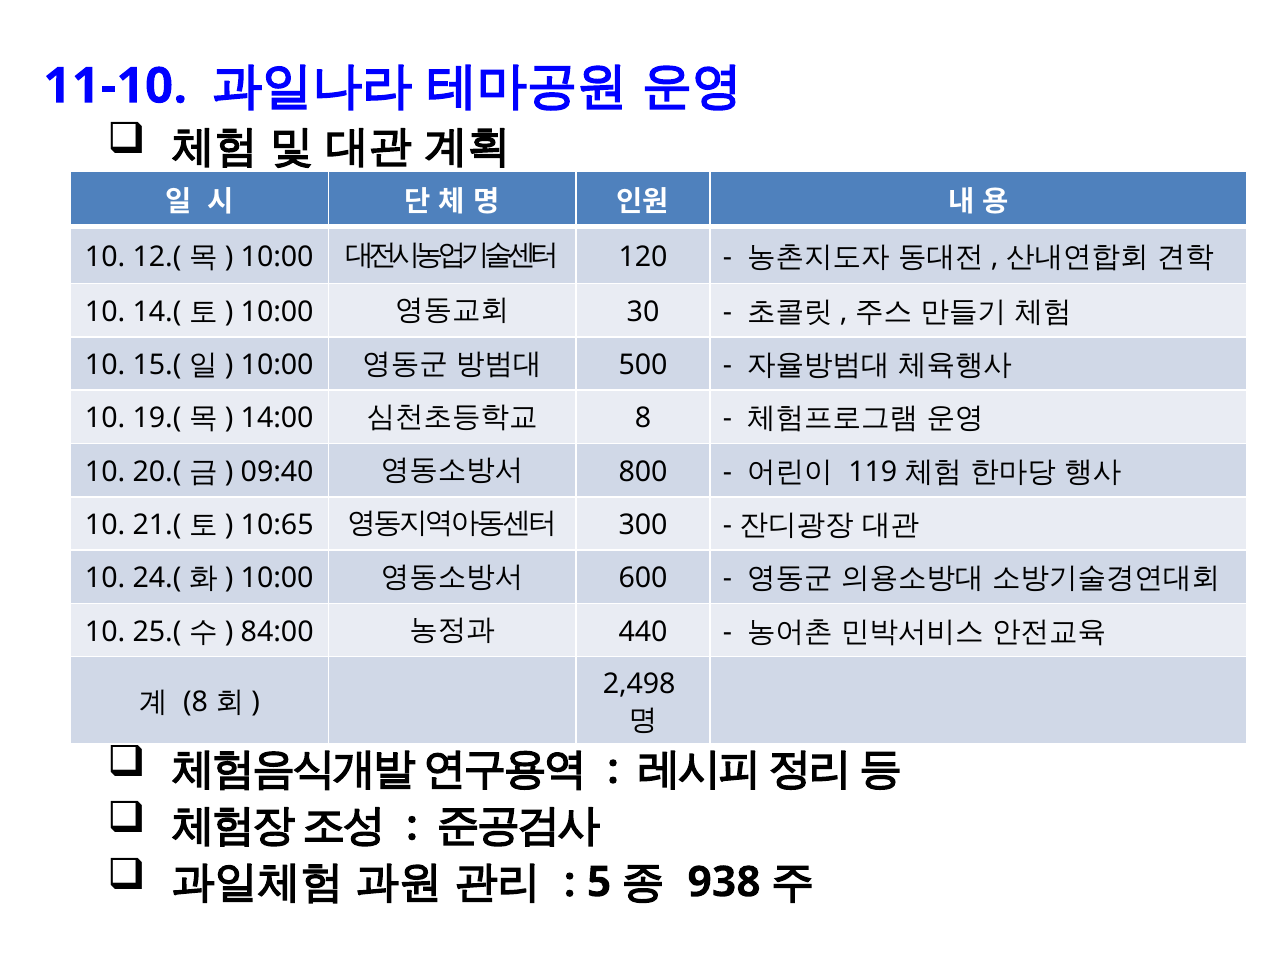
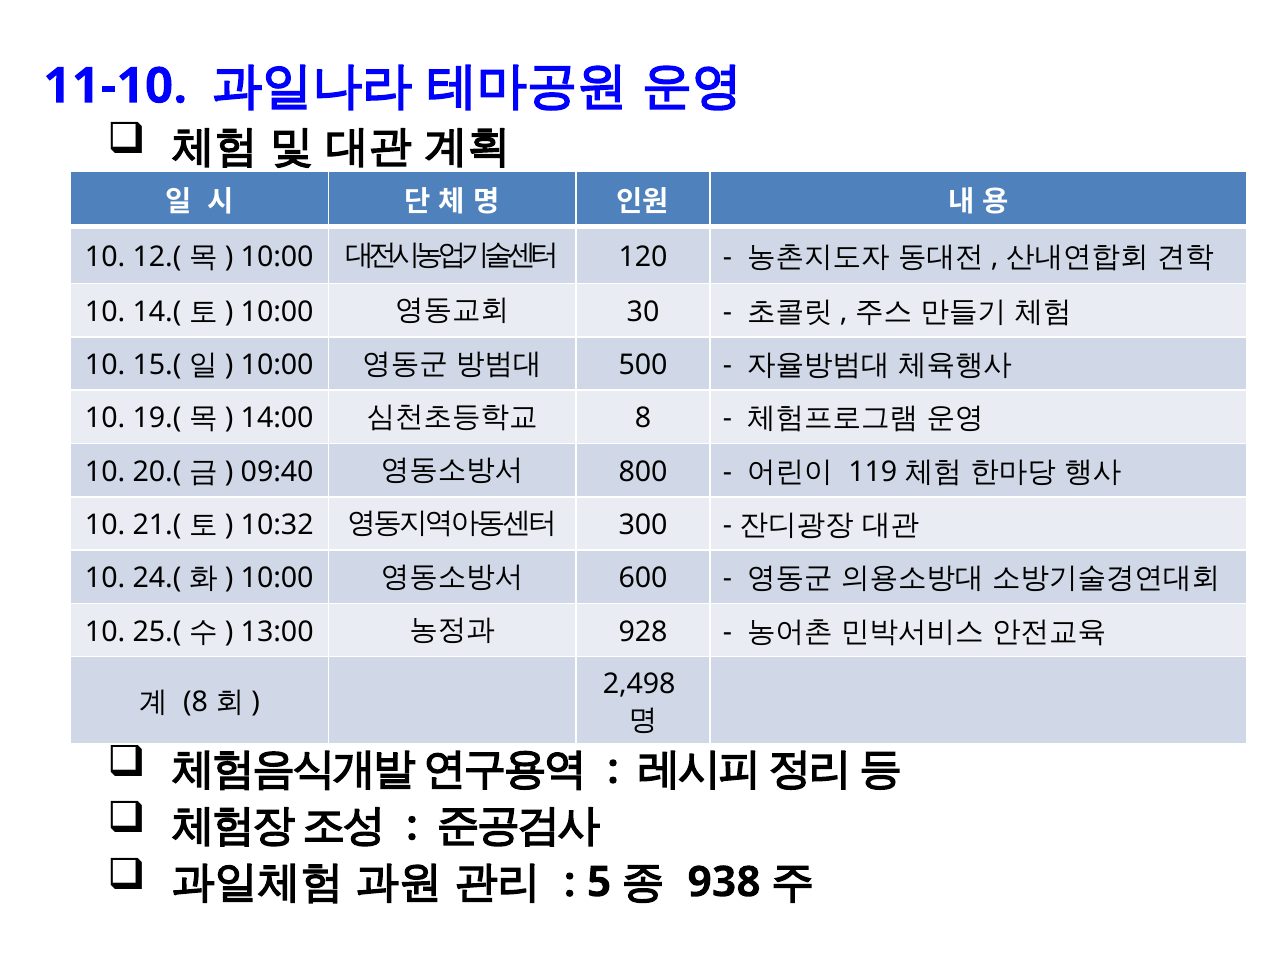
10:65: 10:65 -> 10:32 (277, 525)
84:00: 84:00 -> 13:00 (277, 632)
440: 440 -> 928 (643, 632)
